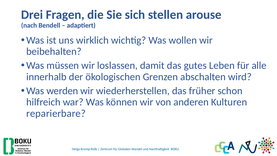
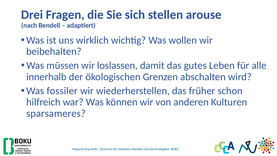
werden: werden -> fossiler (62, 91)
reparierbare: reparierbare -> sparsameres (56, 113)
